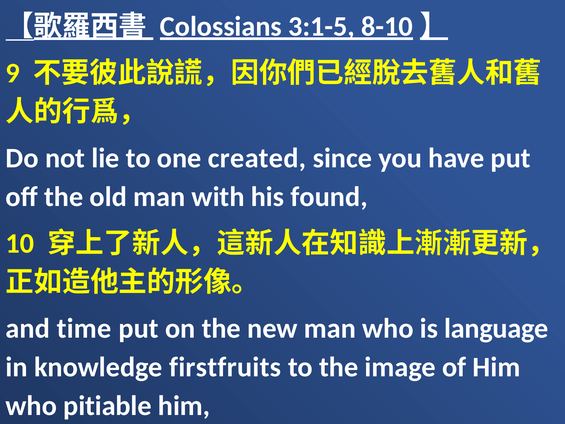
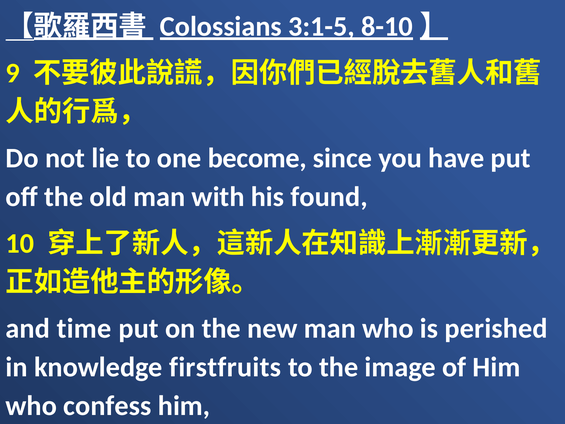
created: created -> become (257, 158)
language: language -> perished (496, 328)
pitiable: pitiable -> confess (107, 406)
